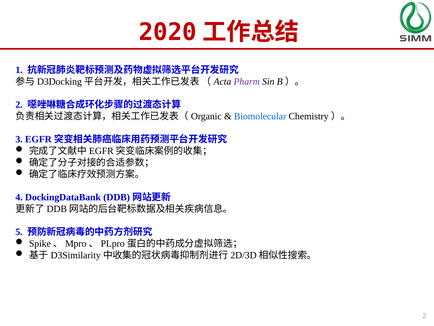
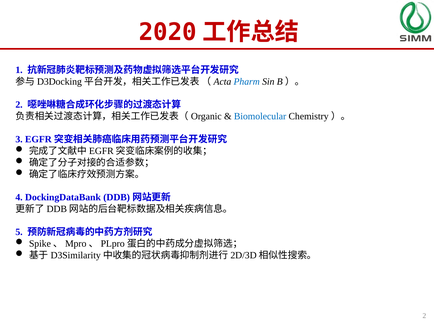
Pharm colour: purple -> blue (247, 81)
